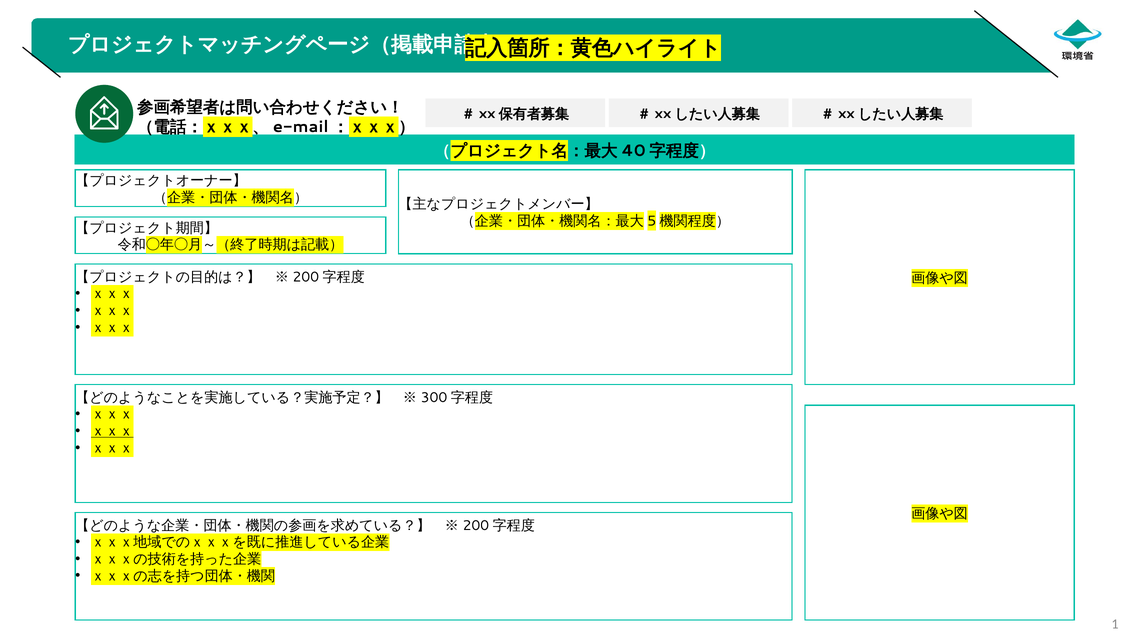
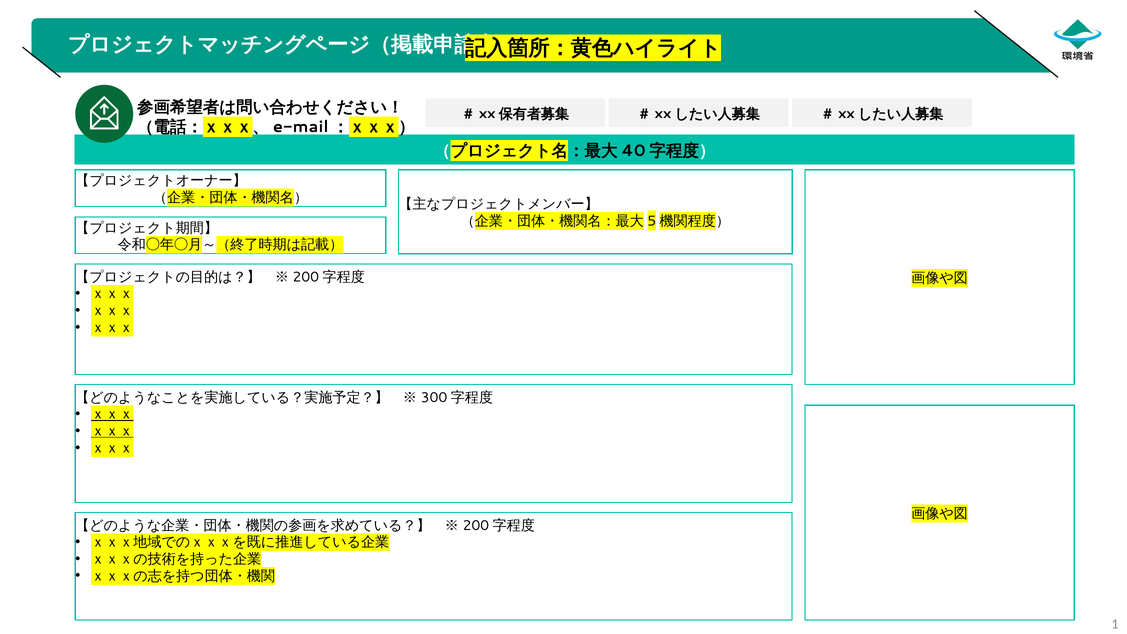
ｘｘｘ underline: none -> present (112, 414)
